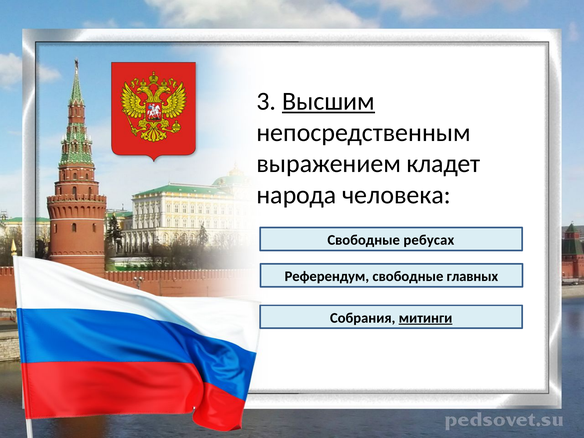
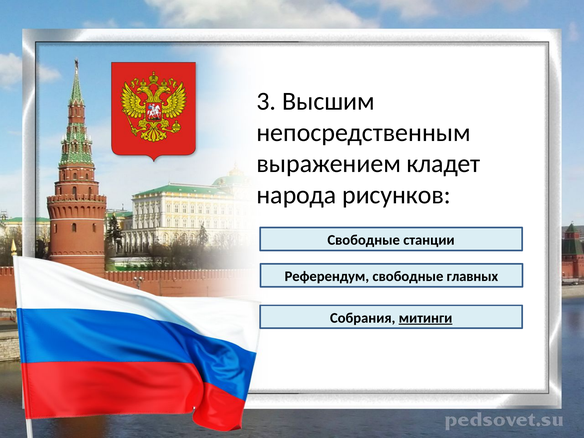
Высшим underline: present -> none (328, 101)
человека: человека -> рисунков (396, 195)
ребусах: ребусах -> станции (429, 240)
